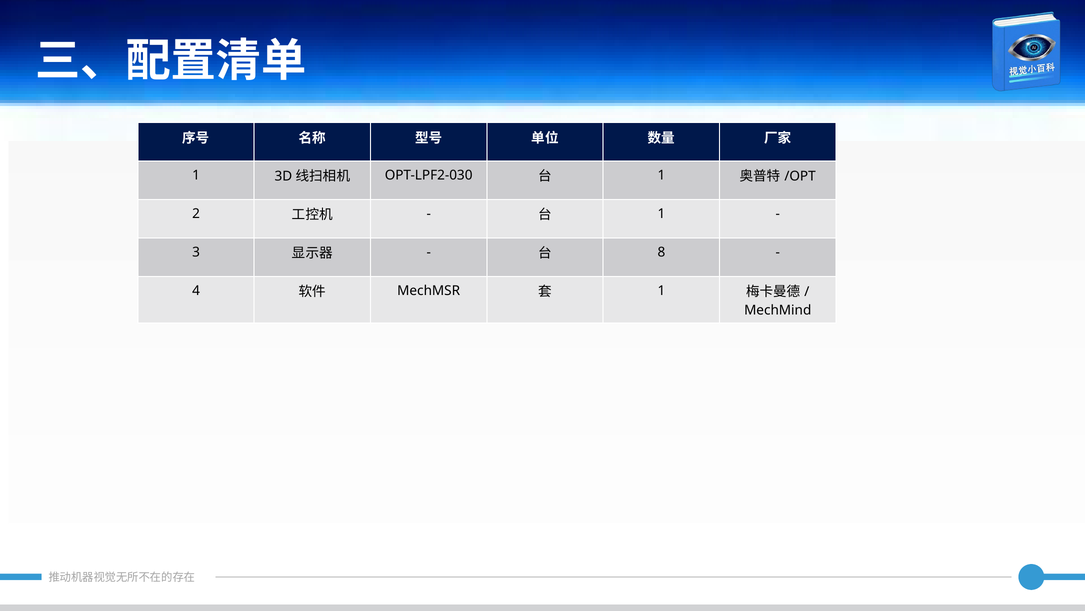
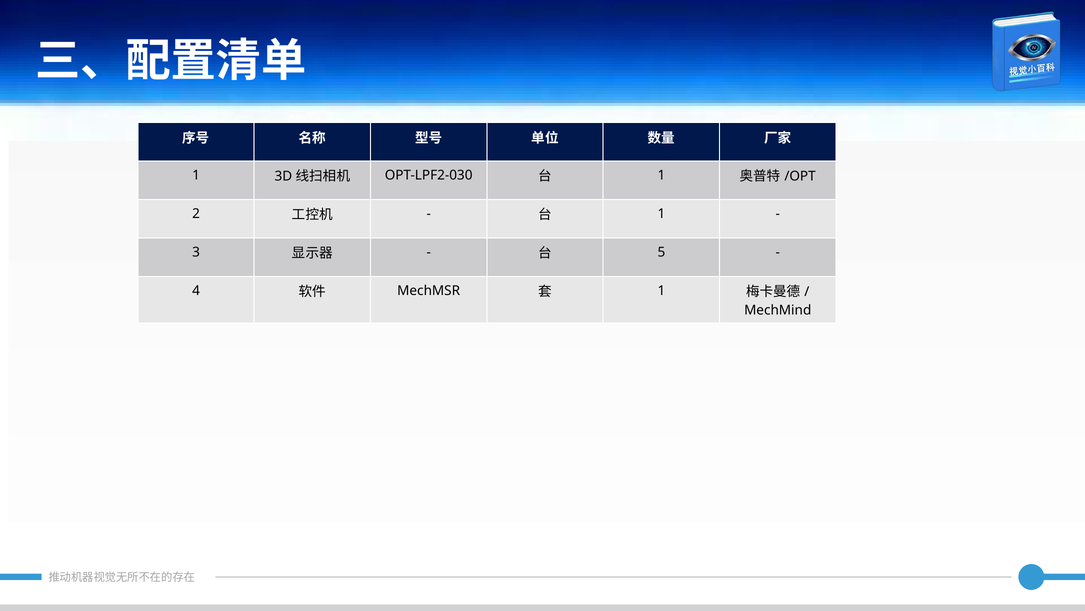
8: 8 -> 5 (661, 252)
